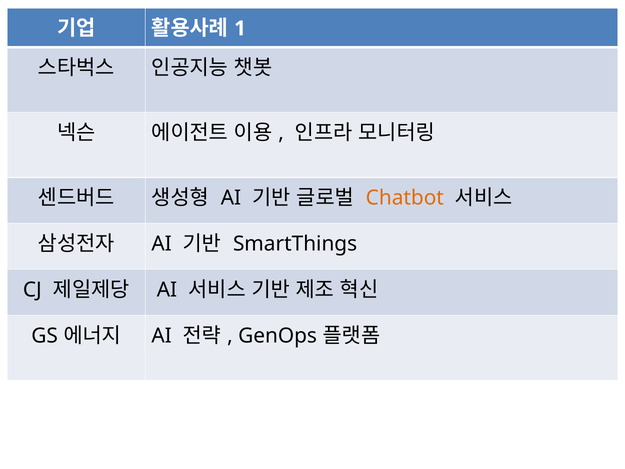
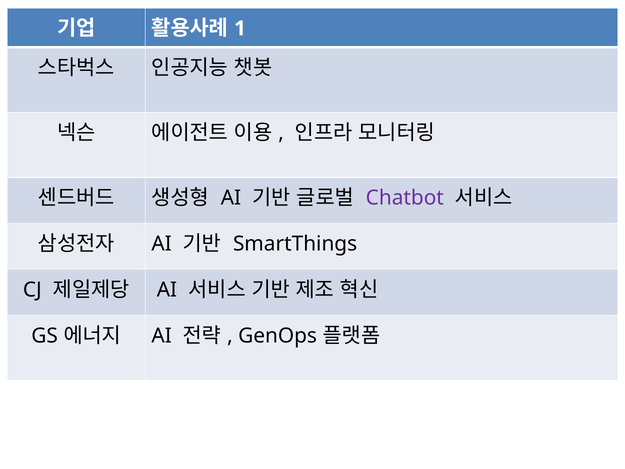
Chatbot colour: orange -> purple (405, 198)
